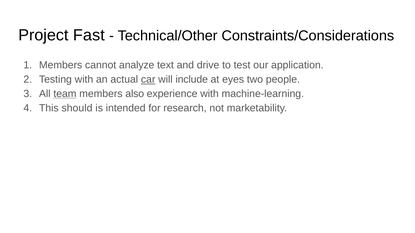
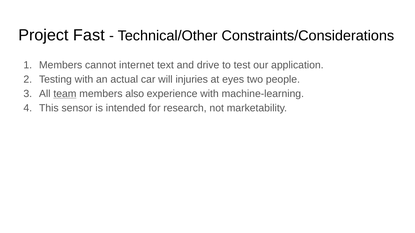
analyze: analyze -> internet (137, 65)
car underline: present -> none (148, 80)
include: include -> injuries (192, 80)
should: should -> sensor (77, 108)
